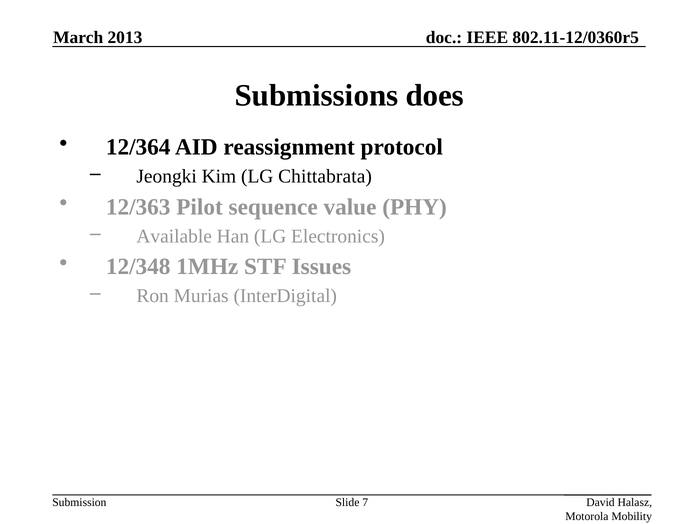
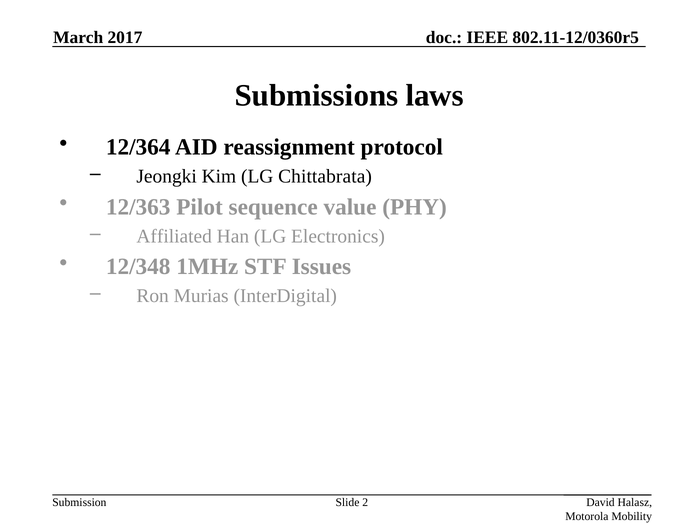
2013: 2013 -> 2017 (125, 37)
does: does -> laws (435, 95)
Available: Available -> Affiliated (174, 236)
7: 7 -> 2 (365, 502)
